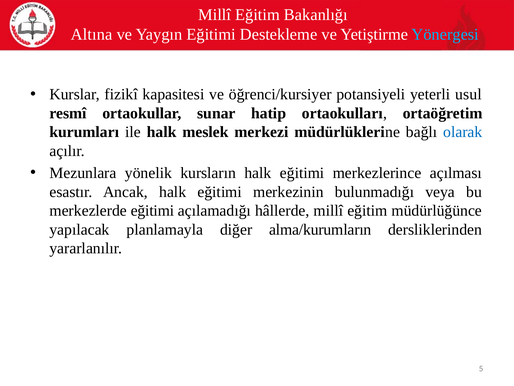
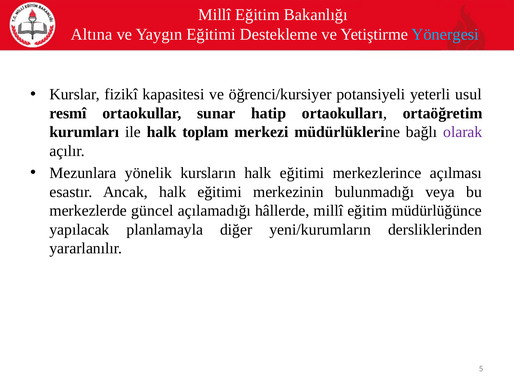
meslek: meslek -> toplam (206, 132)
olarak colour: blue -> purple (463, 132)
merkezlerde eğitimi: eğitimi -> güncel (152, 210)
alma/kurumların: alma/kurumların -> yeni/kurumların (320, 229)
